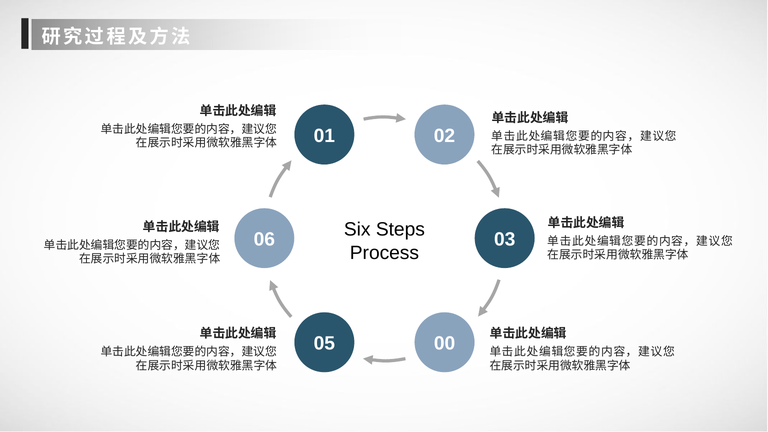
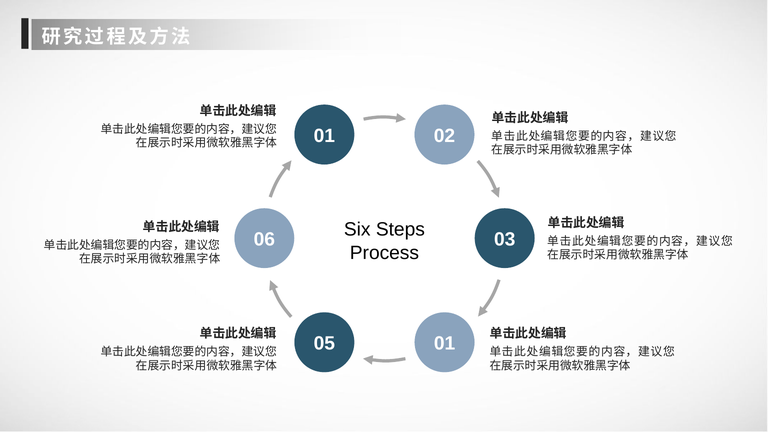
05 00: 00 -> 01 (445, 344)
